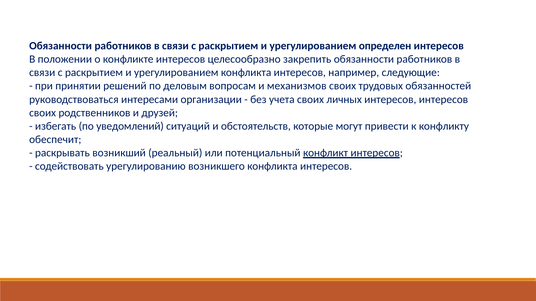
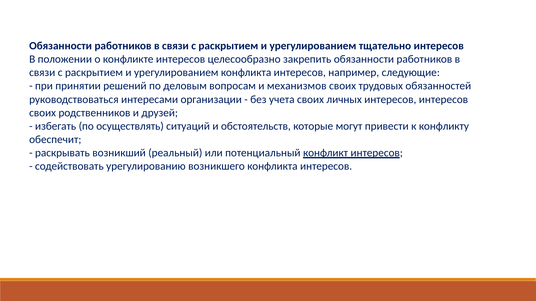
определен: определен -> тщательно (385, 46)
уведомлений: уведомлений -> осуществлять (130, 126)
